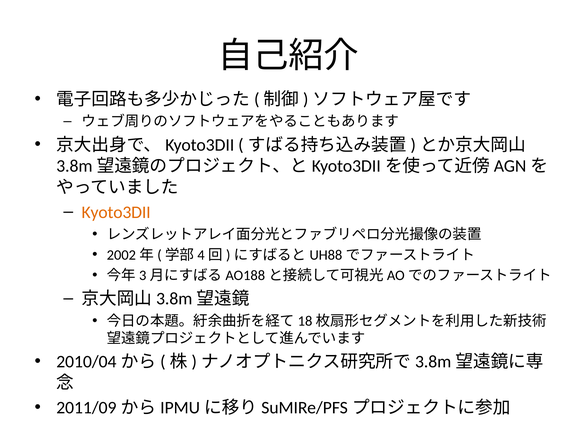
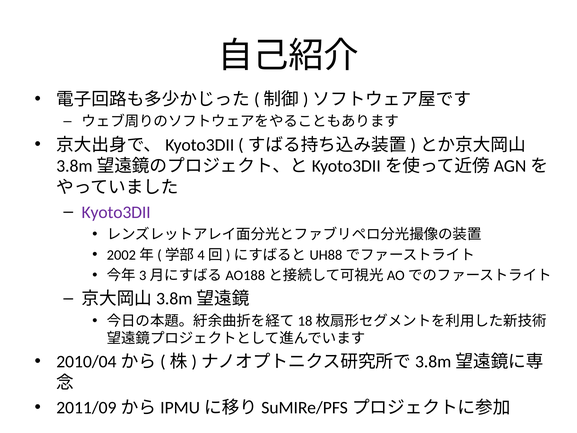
Kyoto3DII colour: orange -> purple (116, 212)
